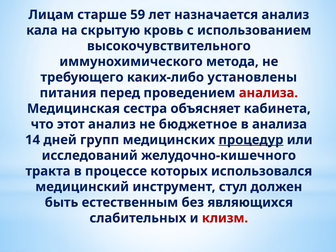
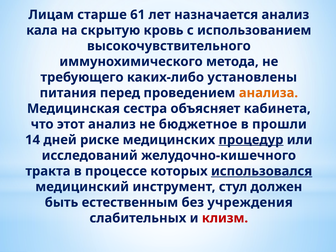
59: 59 -> 61 (138, 15)
анализа colour: red -> orange (268, 93)
в анализа: анализа -> прошли (279, 124)
групп: групп -> риске (100, 140)
использовался underline: none -> present (262, 171)
являющихся: являющихся -> учреждения (250, 202)
